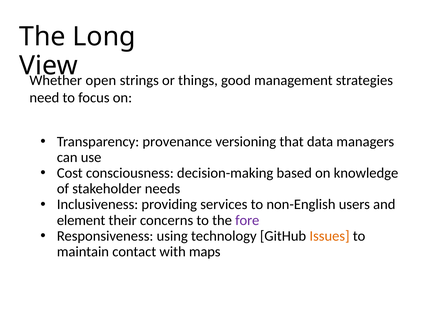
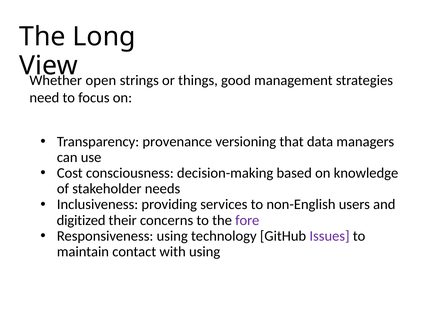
element: element -> digitized (81, 220)
Issues colour: orange -> purple (330, 236)
with maps: maps -> using (205, 252)
